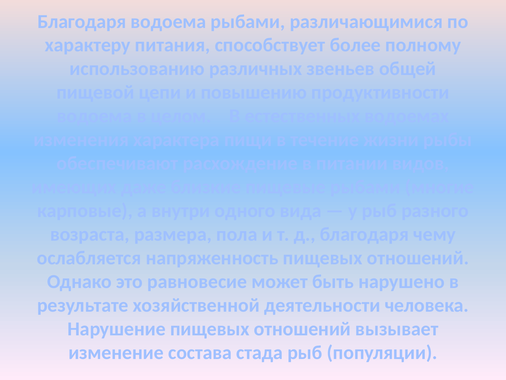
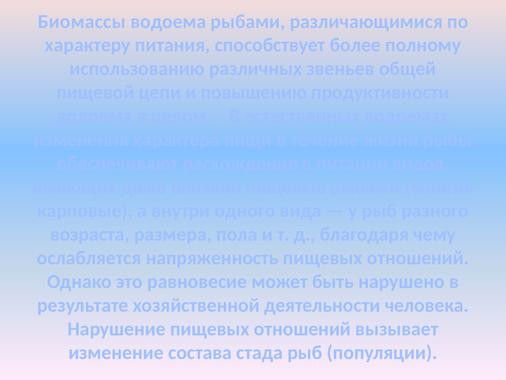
Благодаря: Благодаря -> Биомассы (82, 21)
